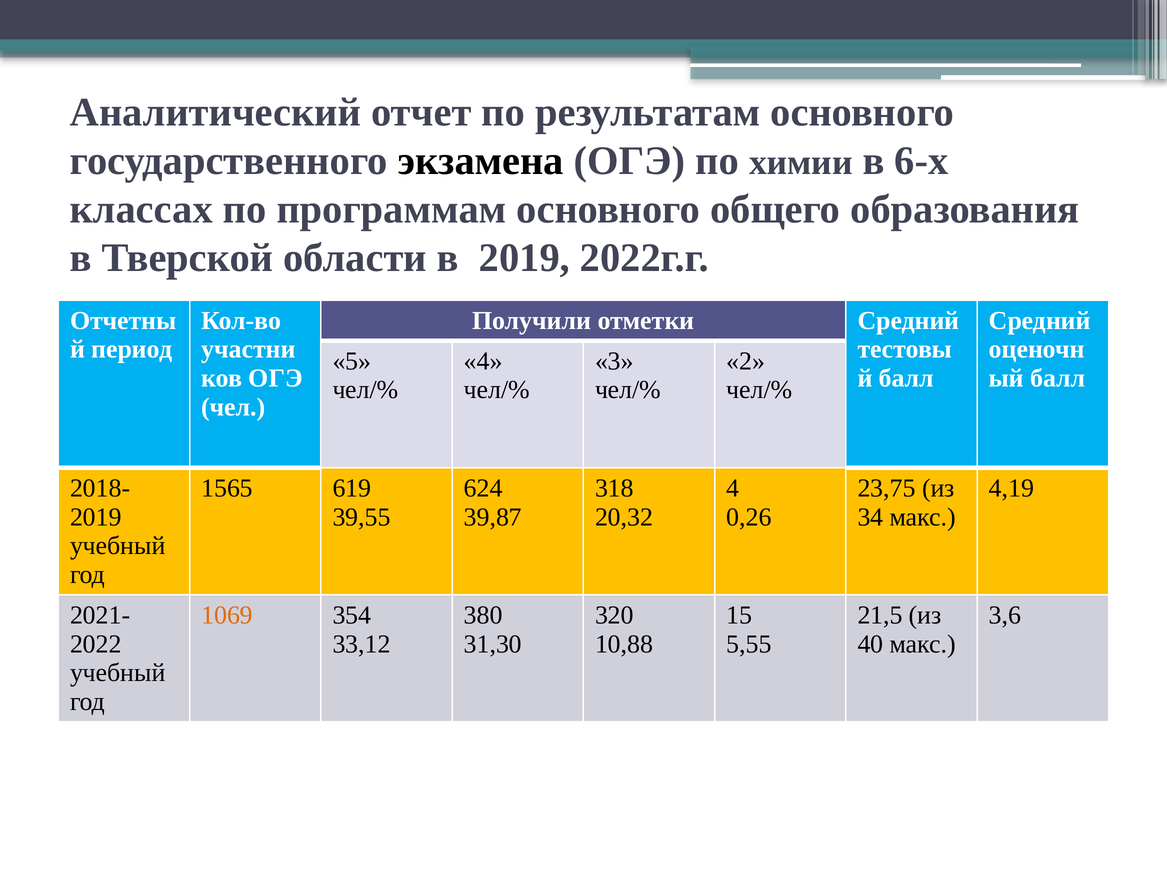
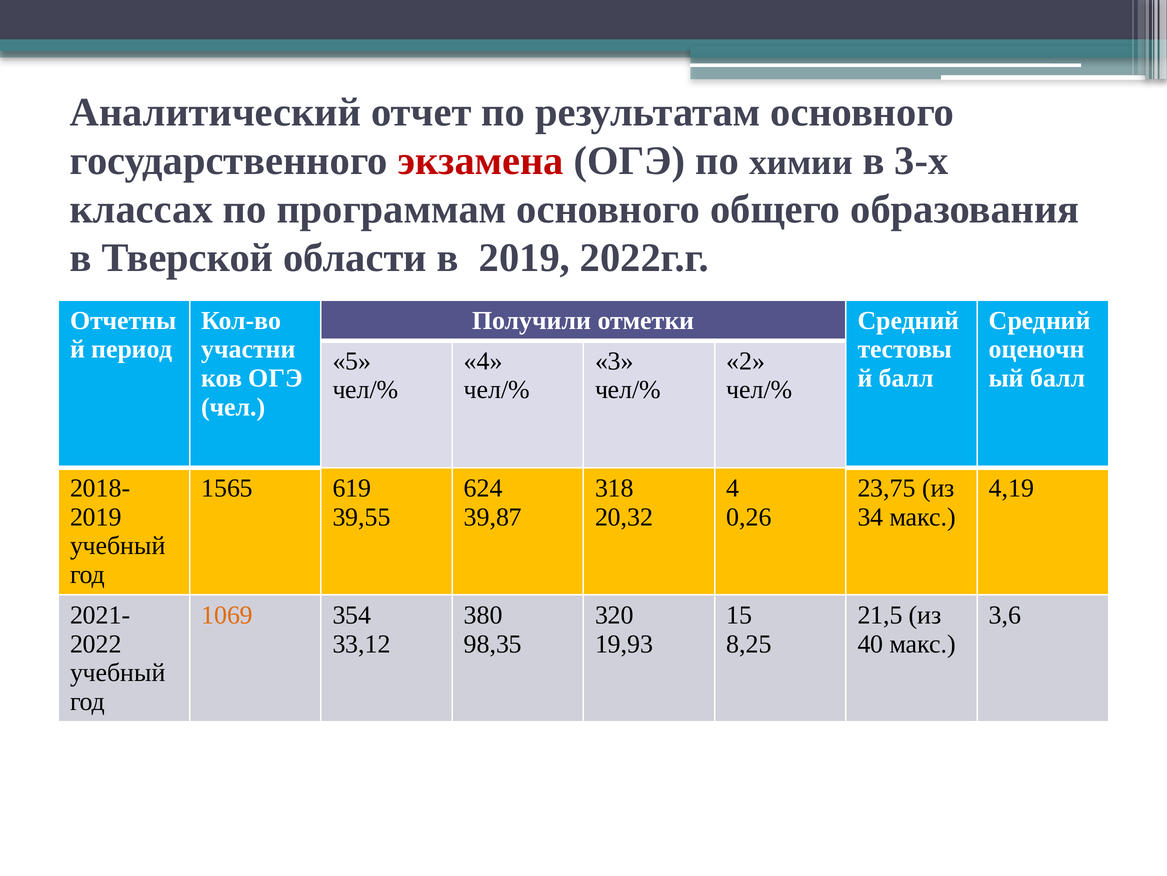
экзамена colour: black -> red (481, 161)
6-х: 6-х -> 3-х (921, 161)
31,30: 31,30 -> 98,35 (493, 643)
10,88: 10,88 -> 19,93 (624, 643)
5,55: 5,55 -> 8,25 (749, 643)
